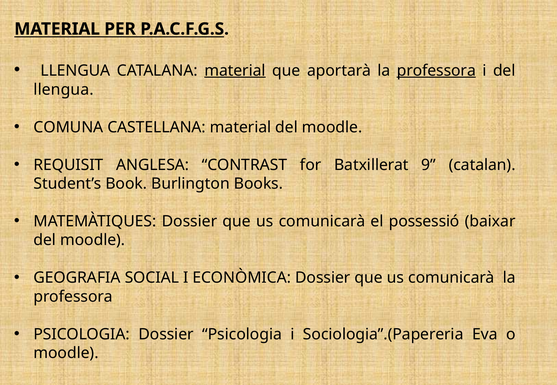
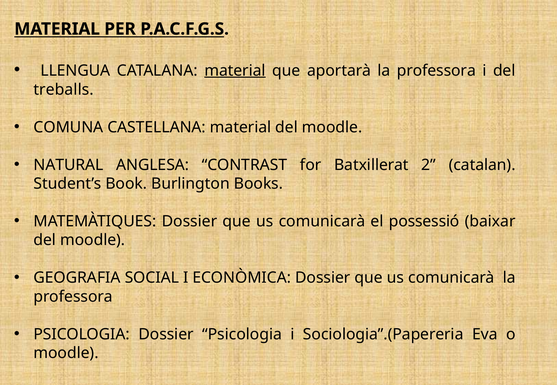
professora underline: present -> none (436, 71)
llengua: llengua -> treballs (64, 90)
REQUISIT: REQUISIT -> NATURAL (68, 165)
9: 9 -> 2 (429, 165)
